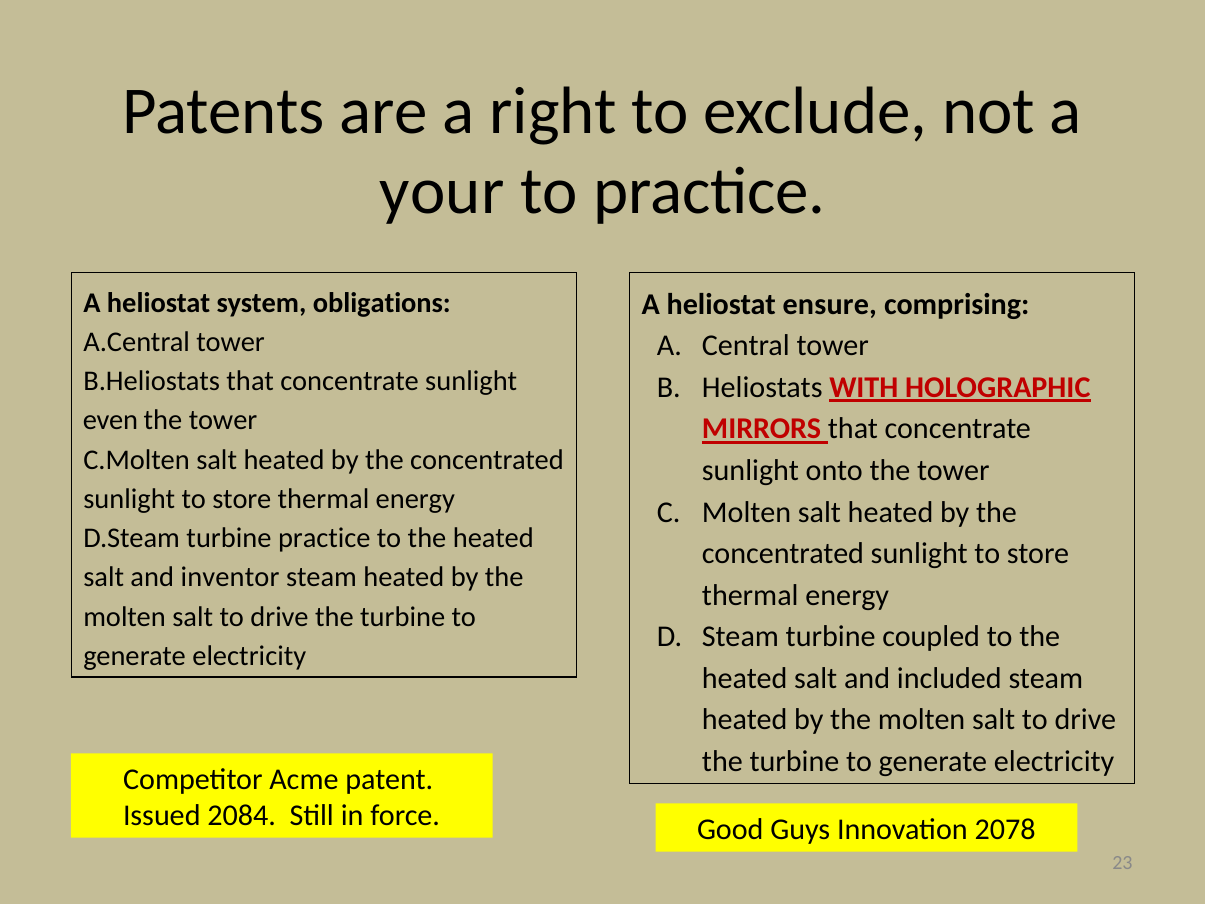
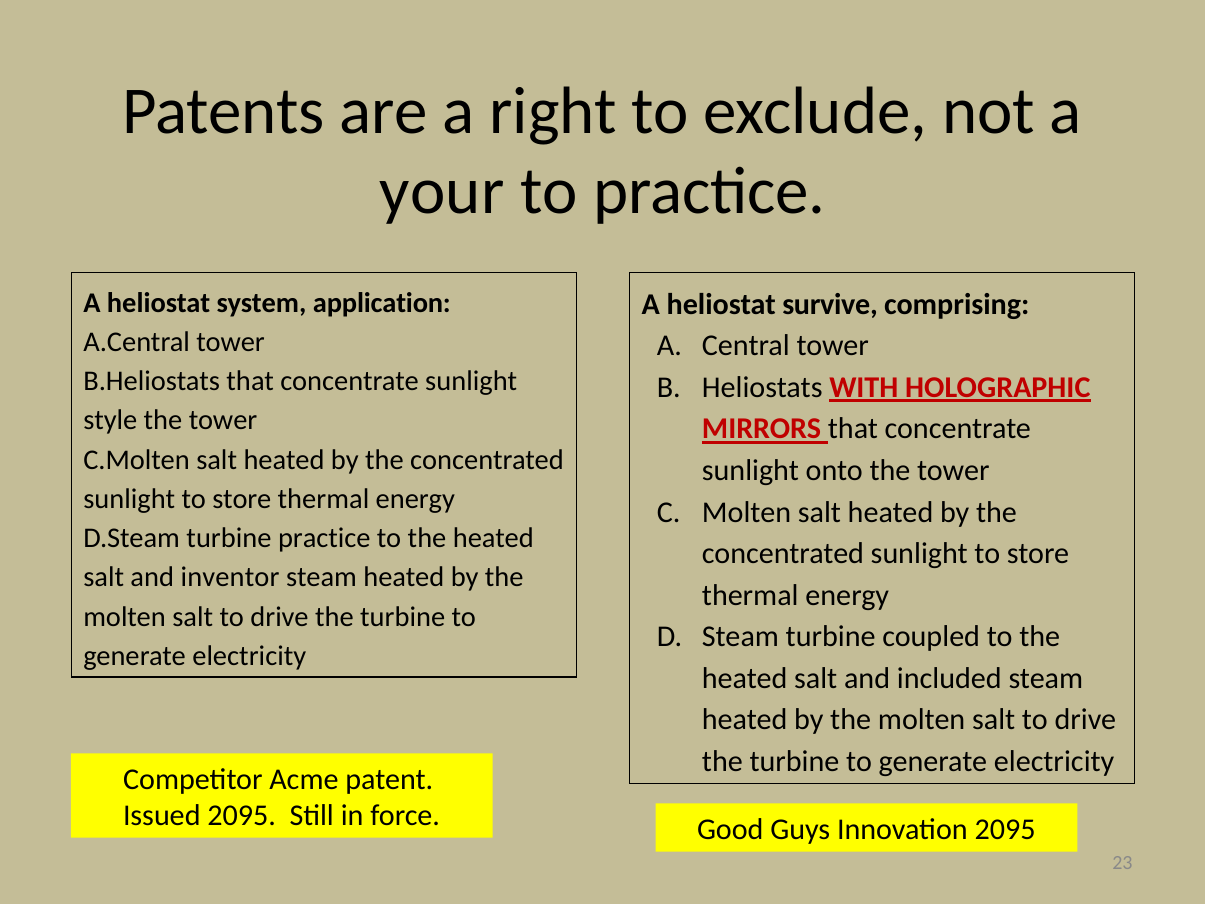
obligations: obligations -> application (382, 303)
ensure: ensure -> survive (830, 304)
even: even -> style (110, 420)
Issued 2084: 2084 -> 2095 (242, 815)
Innovation 2078: 2078 -> 2095 (1005, 829)
